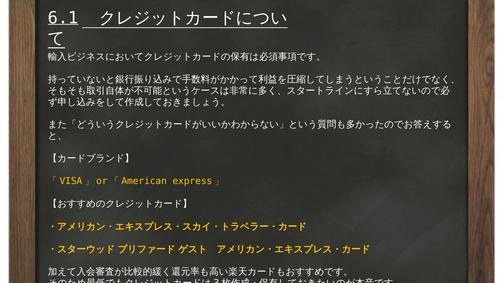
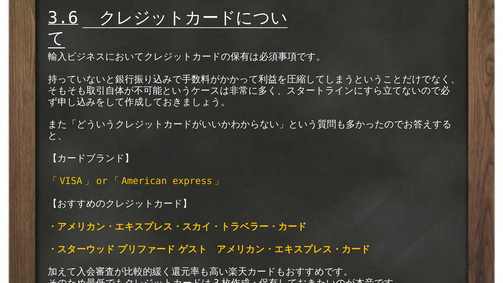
6.1: 6.1 -> 3.6 (63, 18)
